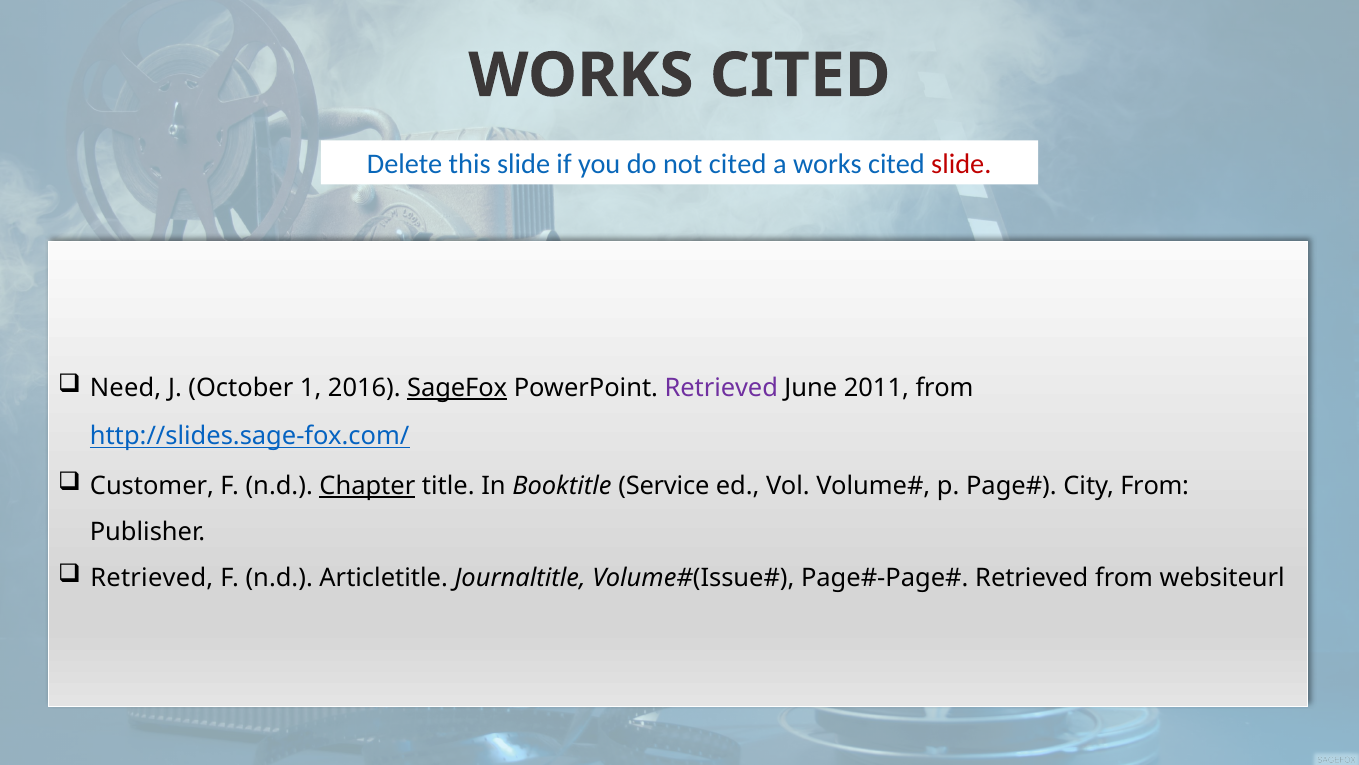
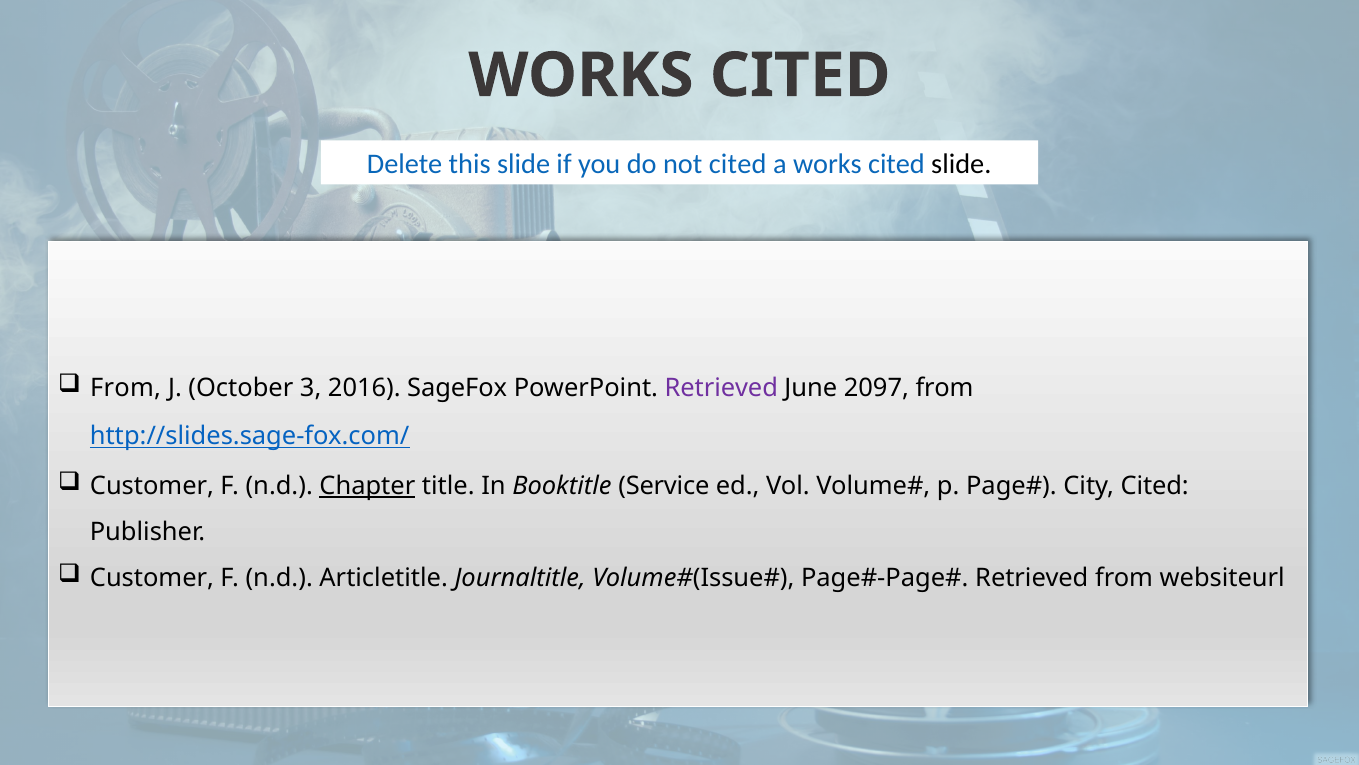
slide colour: red -> black (961, 164)
Need: Need -> From (126, 388)
1: 1 -> 3 (311, 388)
SageFox underline: present -> none (457, 388)
2011: 2011 -> 2097 (876, 388)
City From: From -> Cited (1155, 486)
Retrieved: Retrieved -> Customer (152, 577)
